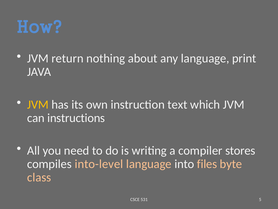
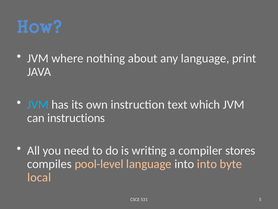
return: return -> where (67, 58)
JVM colour: yellow -> light blue (38, 104)
into-level: into-level -> pool-level (99, 164)
into files: files -> into (207, 164)
class: class -> local (39, 177)
